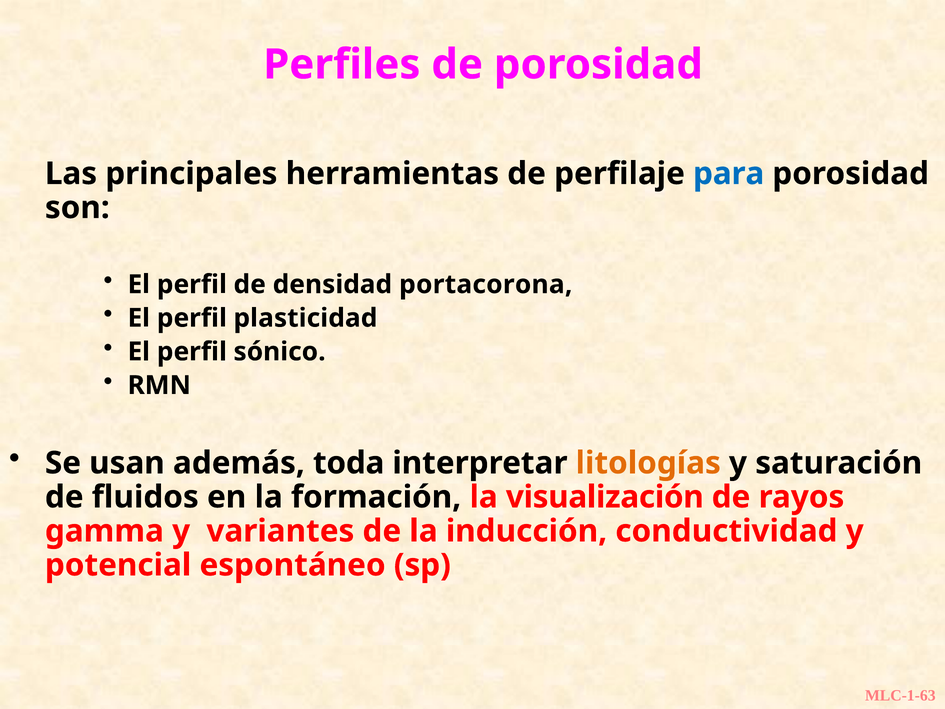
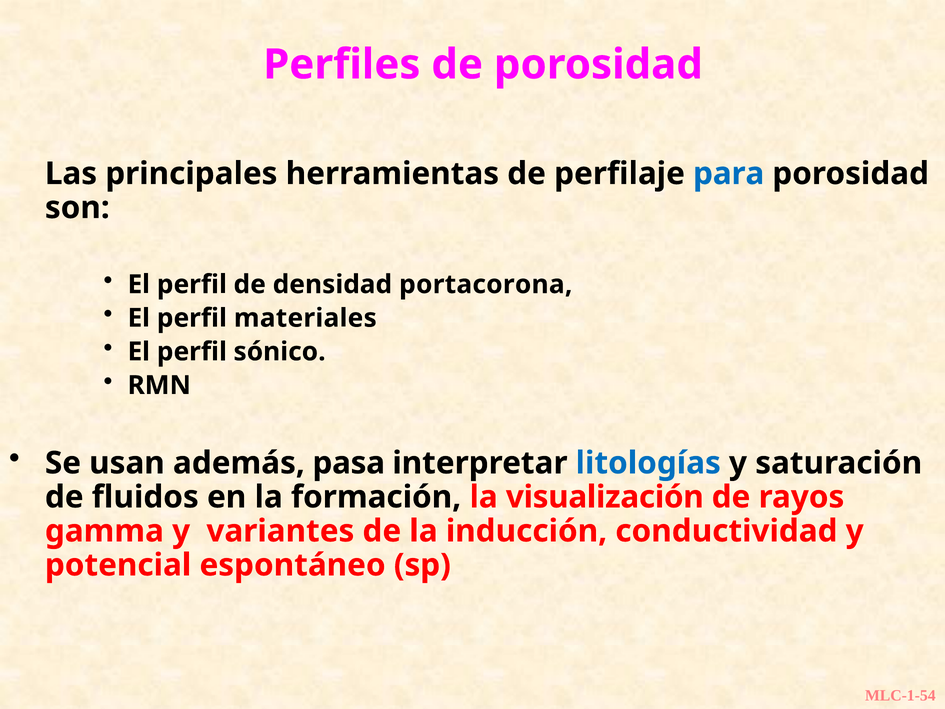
plasticidad: plasticidad -> materiales (305, 318)
toda: toda -> pasa (349, 463)
litologías colour: orange -> blue (648, 463)
MLC-1-63: MLC-1-63 -> MLC-1-54 (900, 696)
